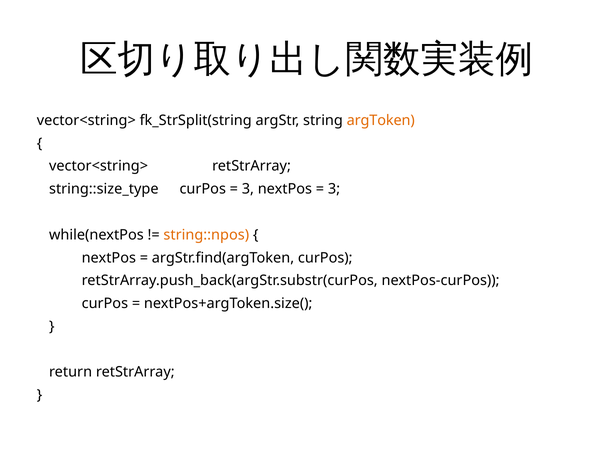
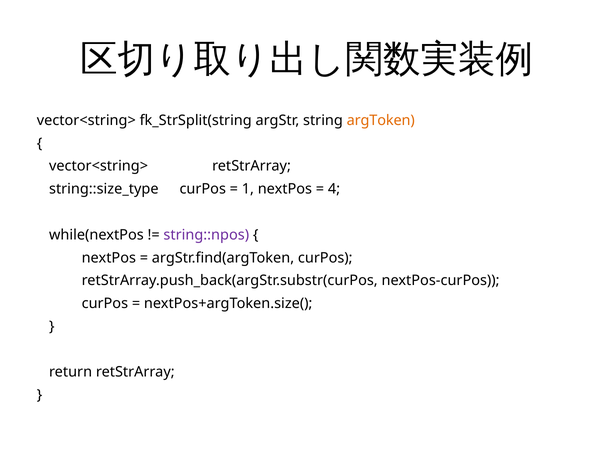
3: 3 -> 1 (248, 189)
3: 3 -> 4 (334, 189)
string::npos colour: orange -> purple (206, 235)
